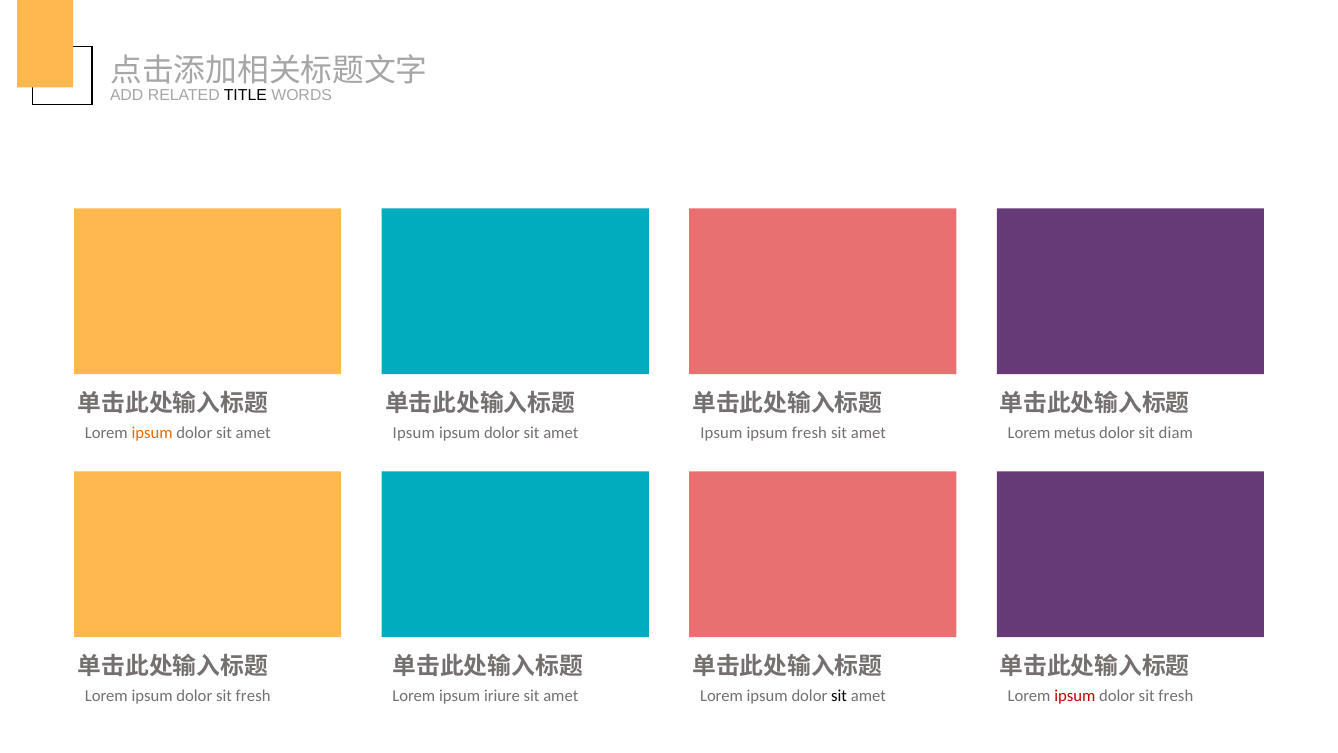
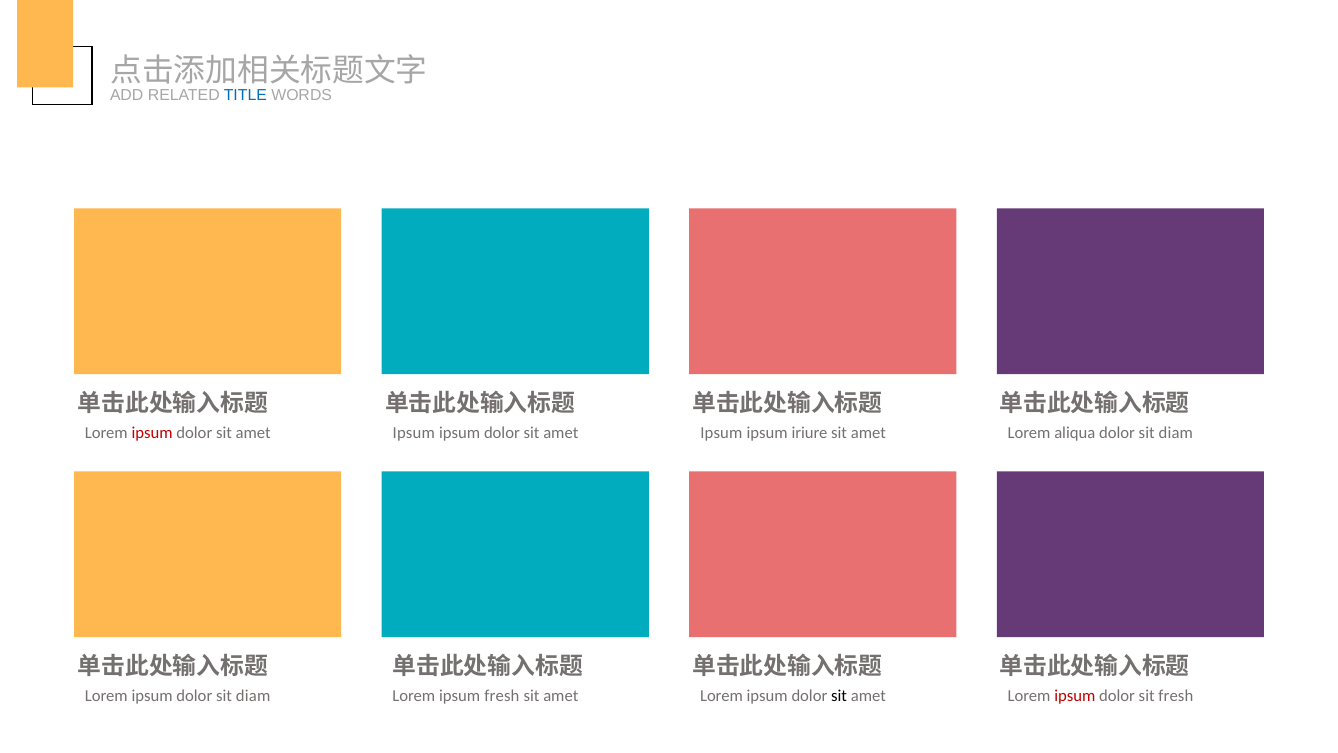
TITLE colour: black -> blue (245, 95)
ipsum colour: orange -> red (152, 433)
ipsum fresh: fresh -> iriure (810, 433)
metus: metus -> aliqua (1075, 433)
fresh: fresh -> diam (253, 696)
ipsum iriure: iriure -> fresh (502, 696)
